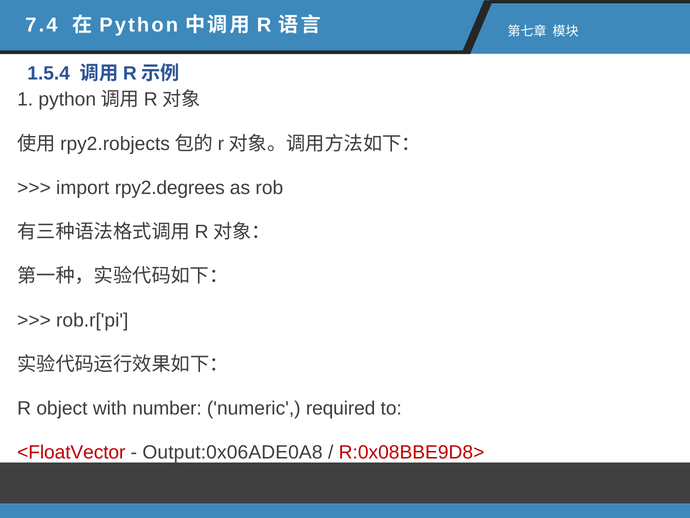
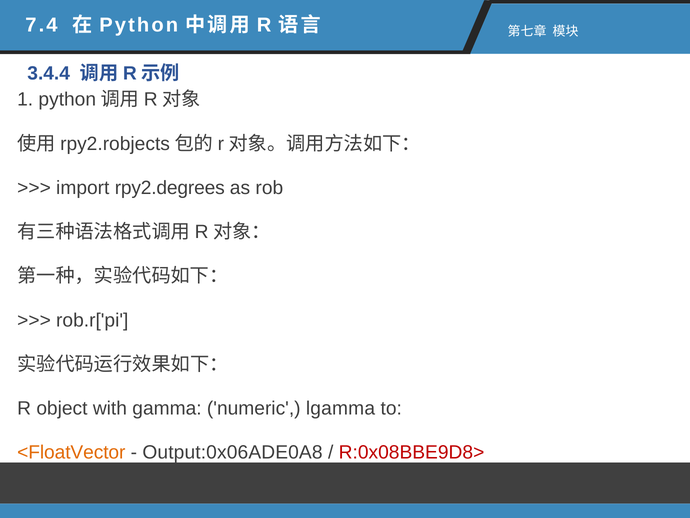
1.5.4: 1.5.4 -> 3.4.4 (49, 73)
number: number -> gamma (167, 408)
required: required -> lgamma (340, 408)
<FloatVector colour: red -> orange (71, 452)
